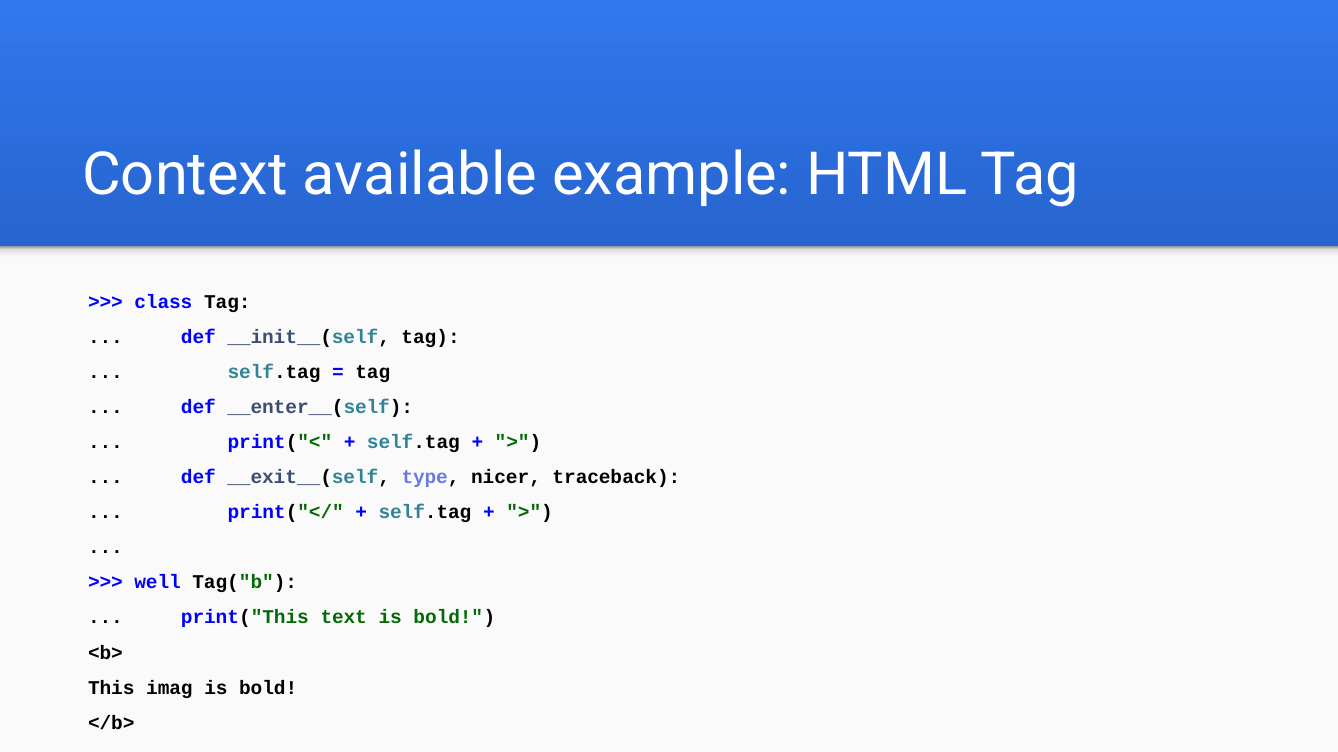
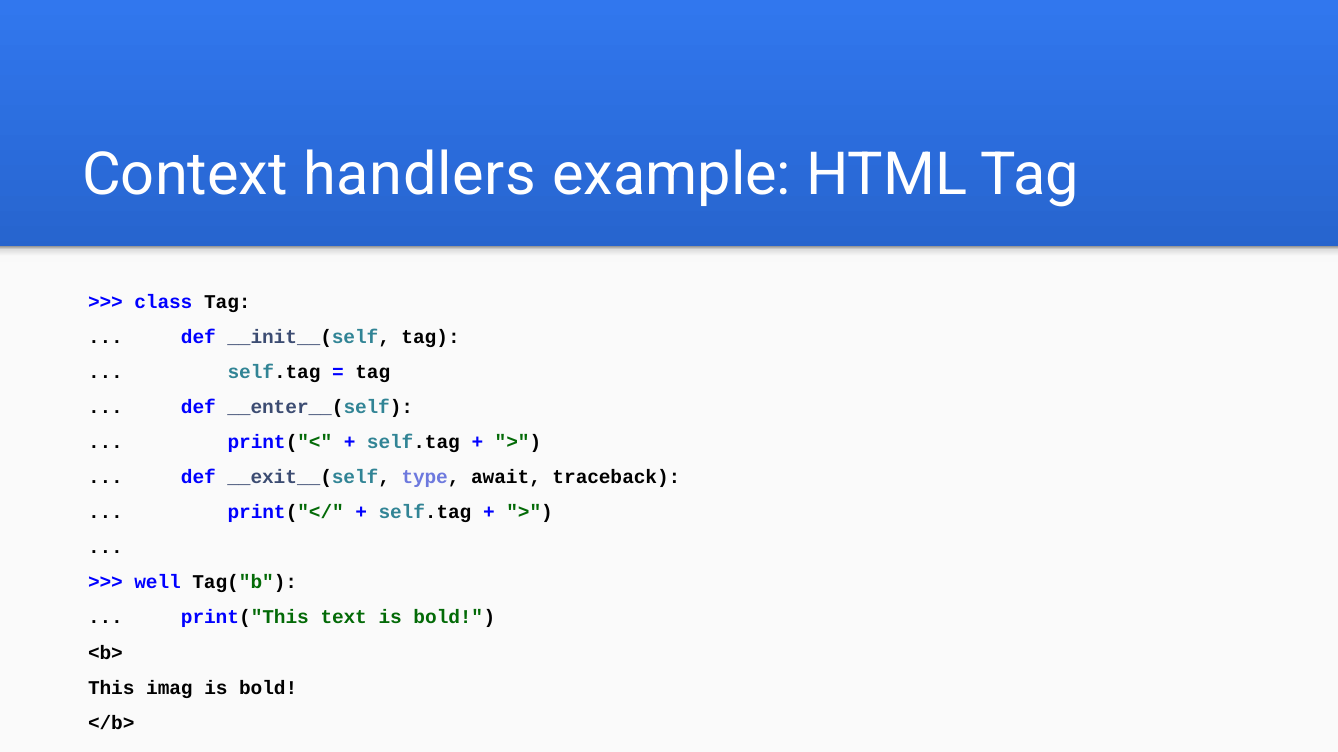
available: available -> handlers (420, 175)
nicer: nicer -> await (506, 478)
